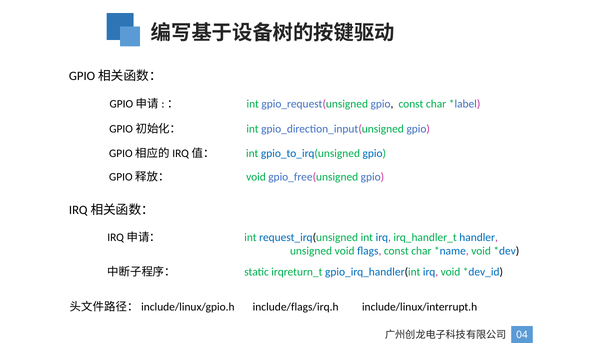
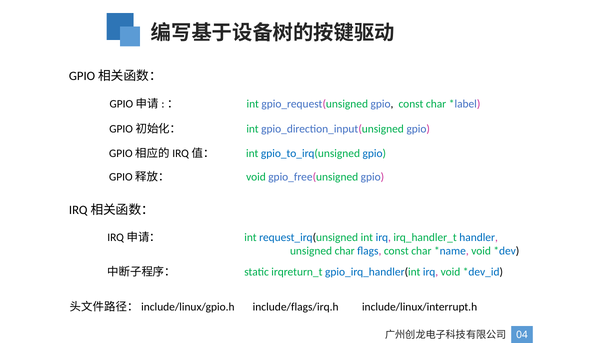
unsigned void: void -> char (345, 251)
